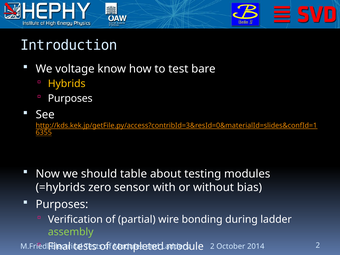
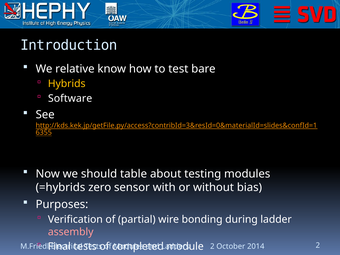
voltage: voltage -> relative (75, 69)
Purposes: Purposes -> Software (70, 98)
assembly colour: light green -> pink (71, 232)
